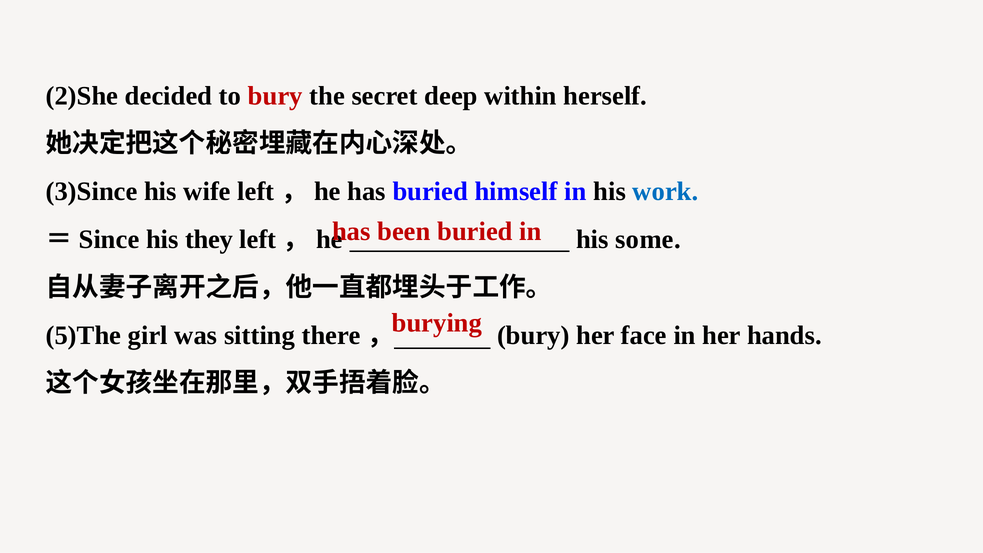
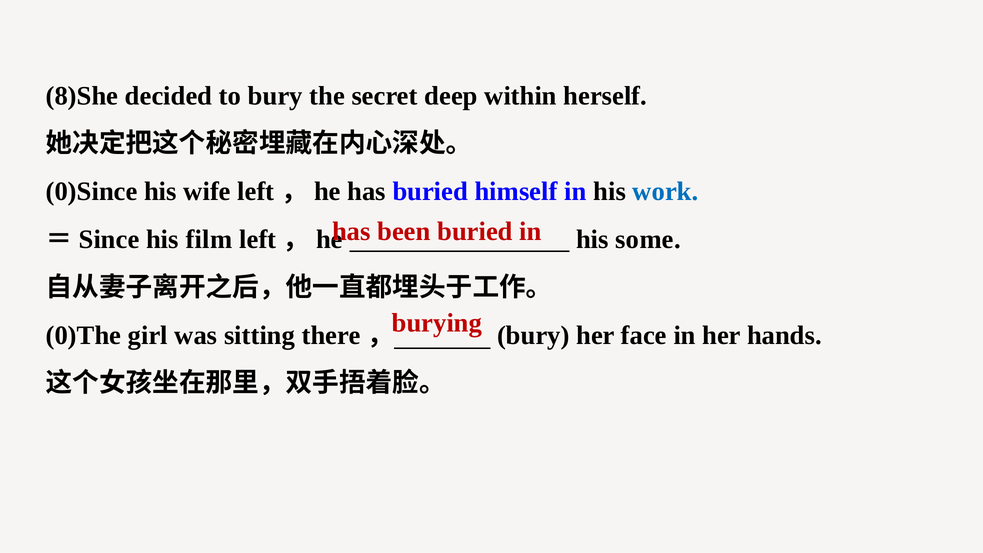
2)She: 2)She -> 8)She (82, 96)
bury colour: red -> black (275, 96)
3)Since: 3)Since -> 0)Since (92, 192)
they: they -> film (209, 240)
5)The: 5)The -> 0)The (83, 335)
